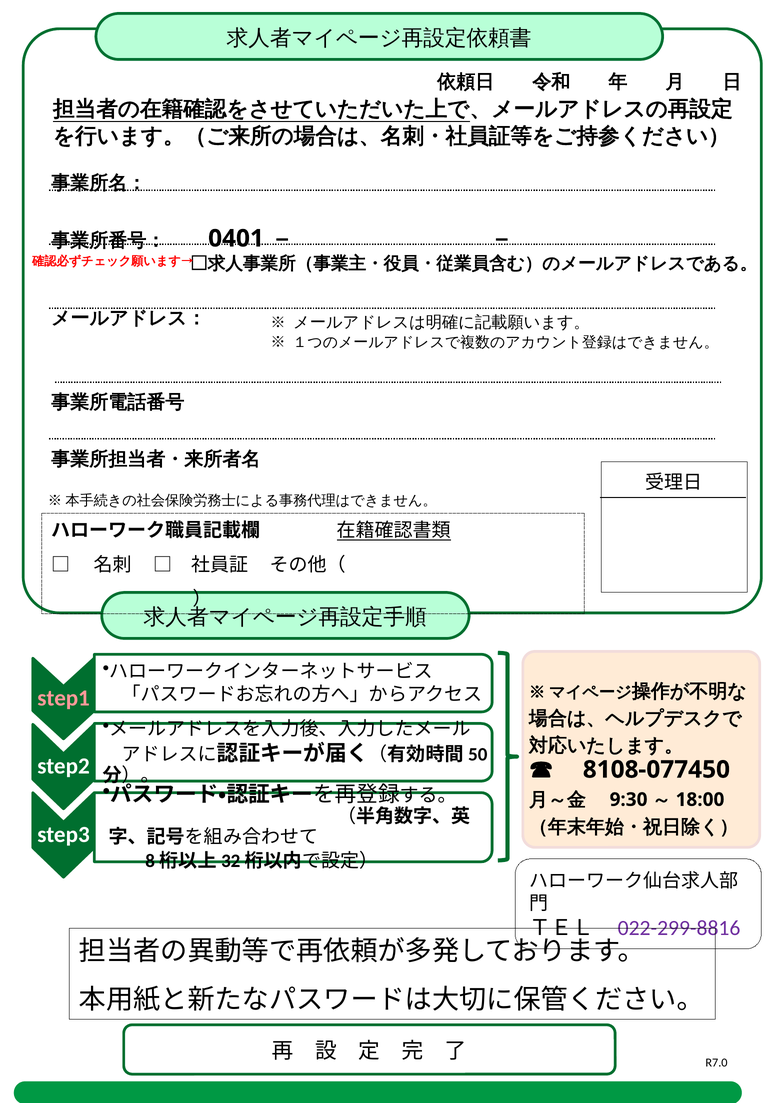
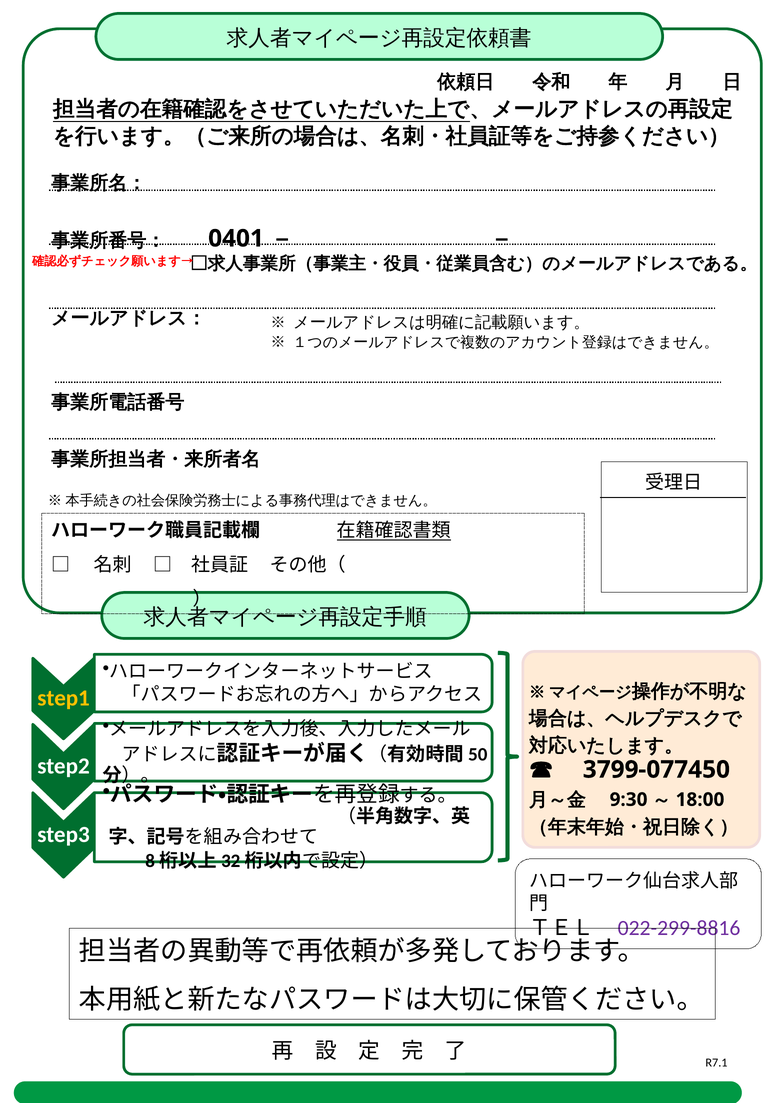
step1 colour: pink -> yellow (64, 699)
8108-077450: 8108-077450 -> 3799-077450 (656, 770)
R7.0: R7.0 -> R7.1 (716, 1063)
